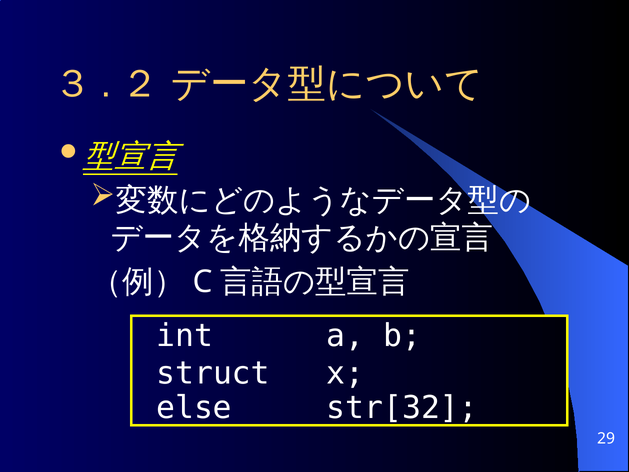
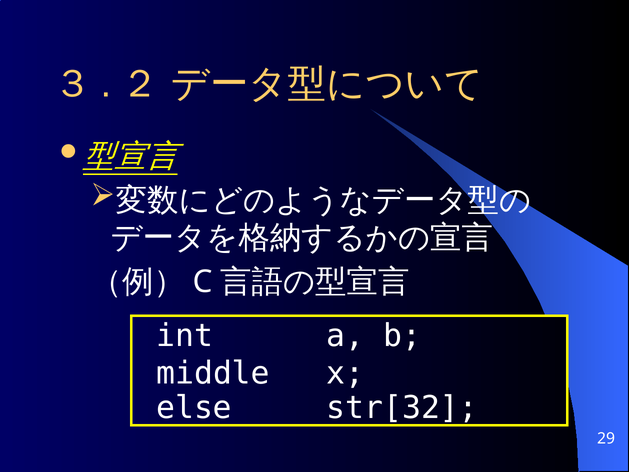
struct: struct -> middle (213, 373)
